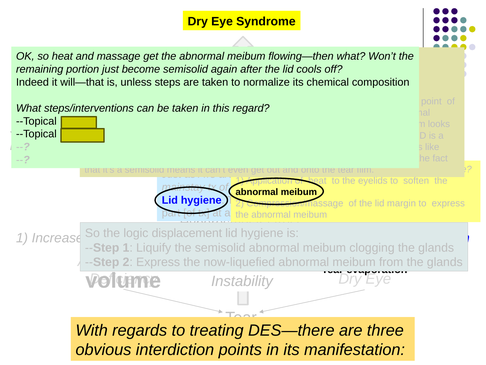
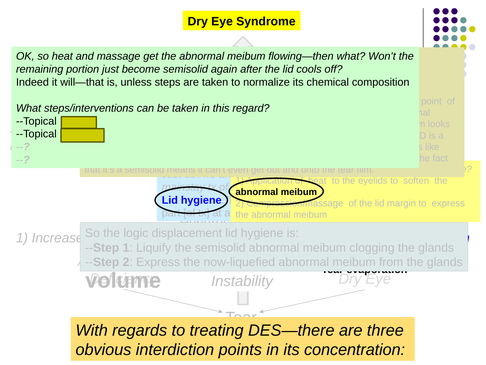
manifestation: manifestation -> concentration (355, 349)
